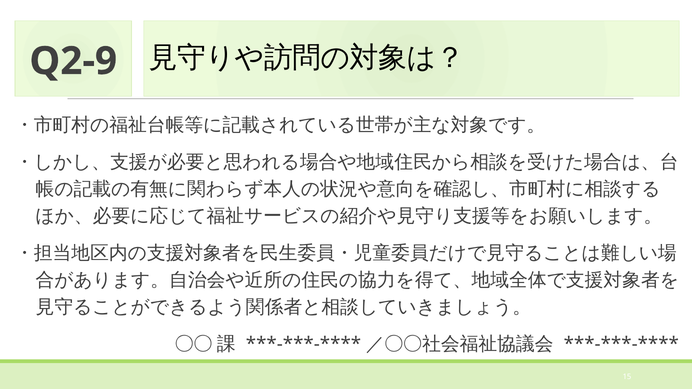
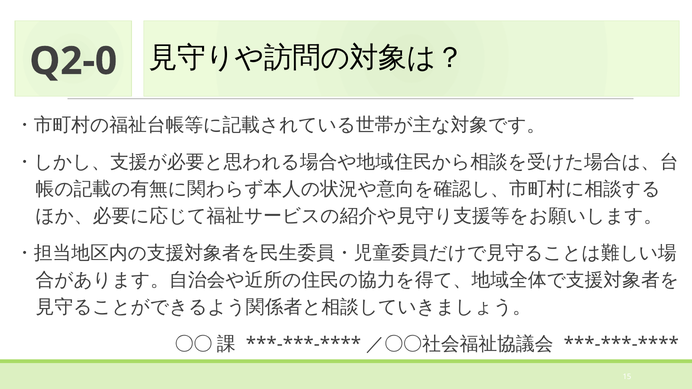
Q2-9: Q2-9 -> Q2-0 (73, 61)
